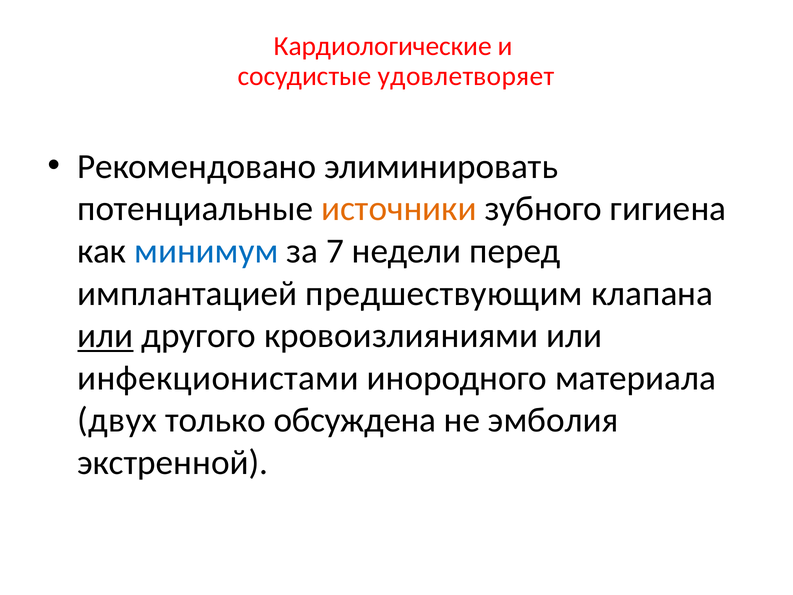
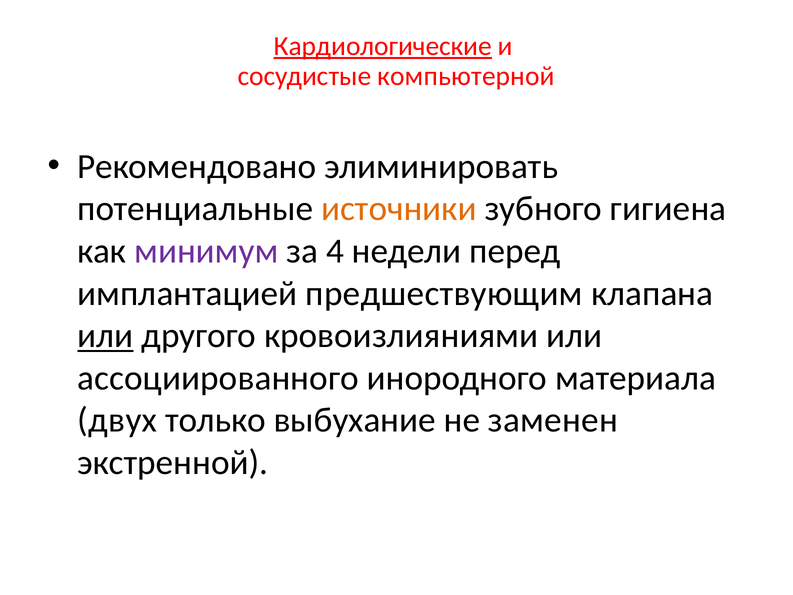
Кардиологические underline: none -> present (383, 46)
удовлетворяет: удовлетворяет -> компьютерной (466, 76)
минимум colour: blue -> purple (206, 251)
7: 7 -> 4 (335, 251)
инфекционистами: инфекционистами -> ассоциированного (218, 378)
обсуждена: обсуждена -> выбухание (355, 420)
эмболия: эмболия -> заменен (553, 420)
